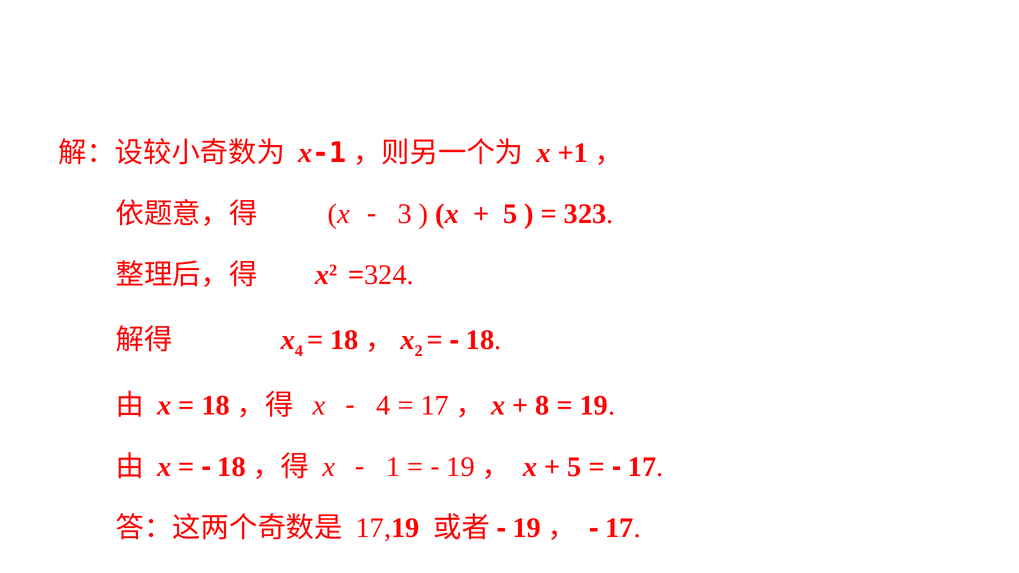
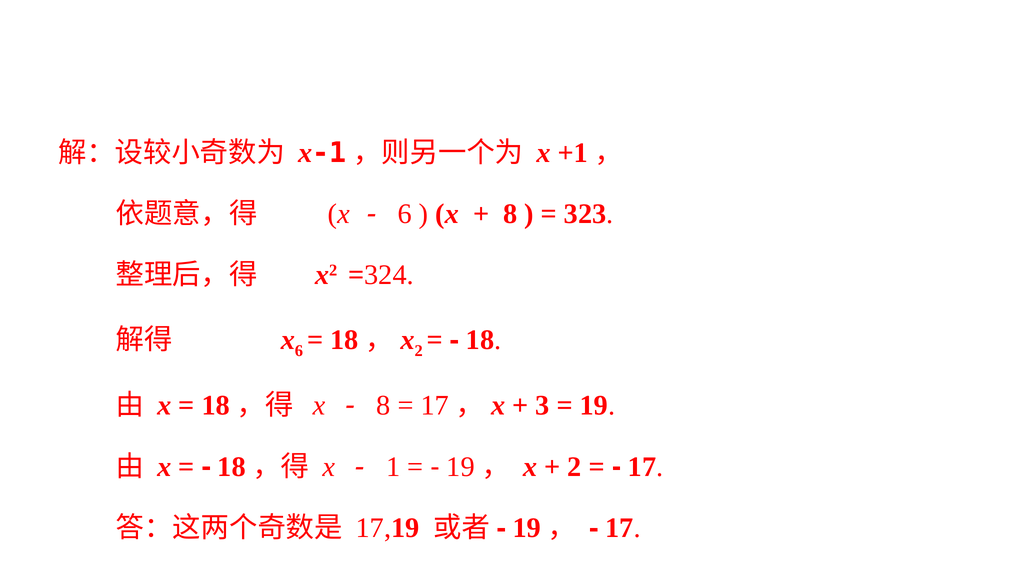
3: 3 -> 6 (405, 214)
5: 5 -> 8 (510, 214)
x 4: 4 -> 6 (299, 351)
4: 4 -> 8 (383, 406)
8: 8 -> 3 (542, 406)
5: 5 -> 2 (574, 467)
